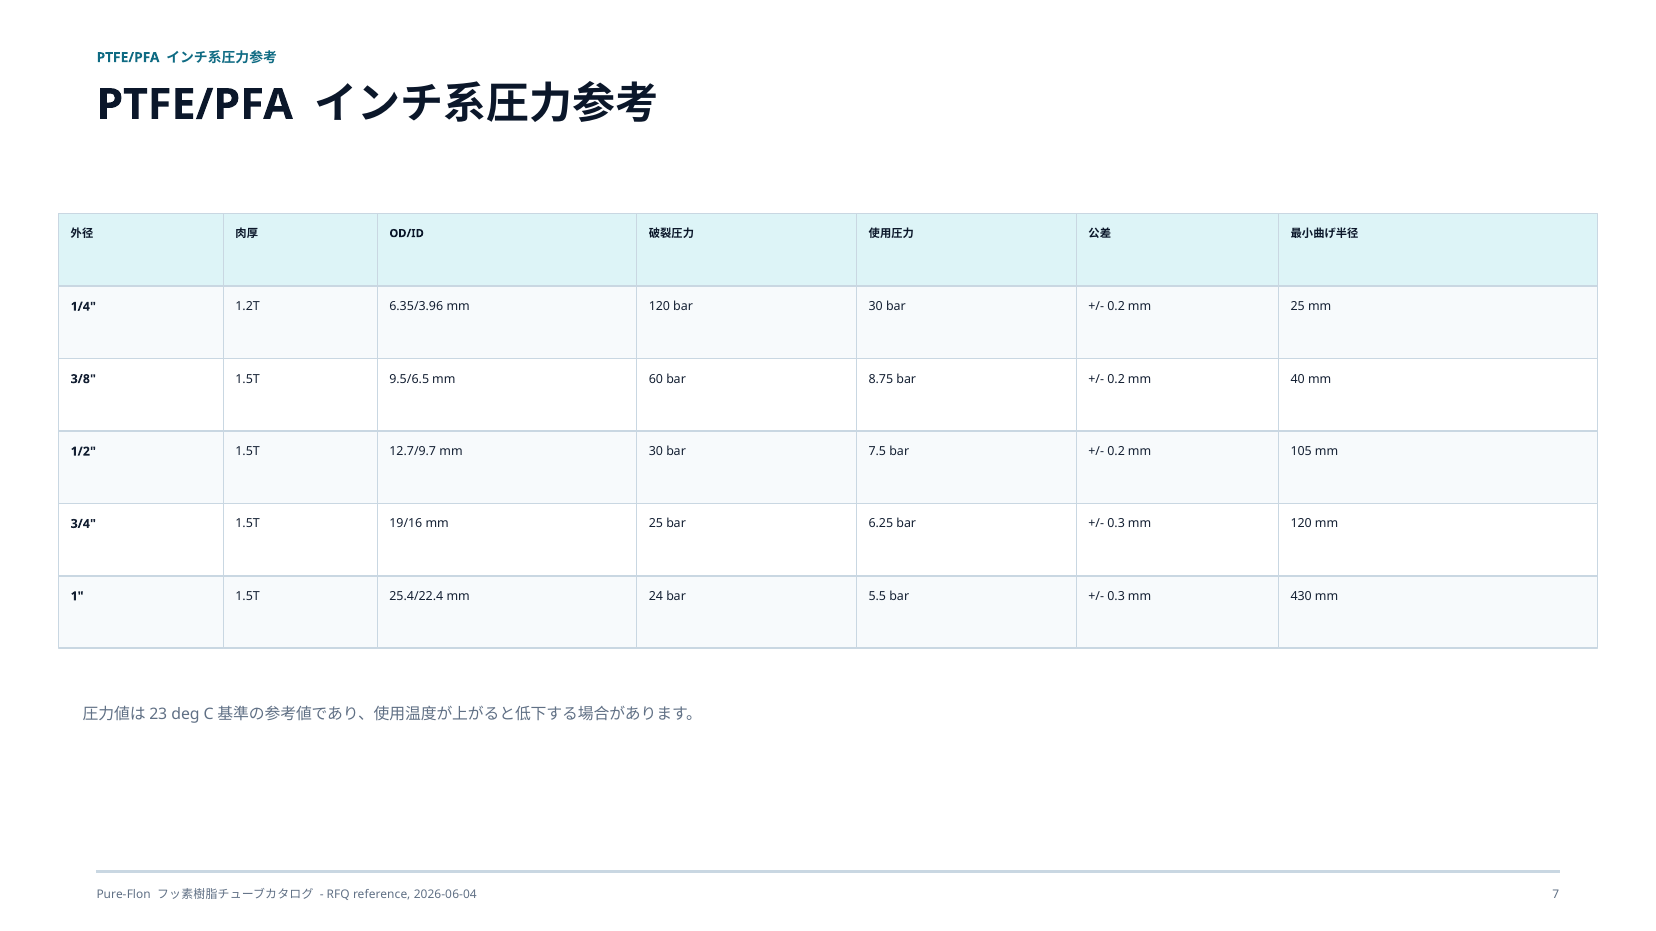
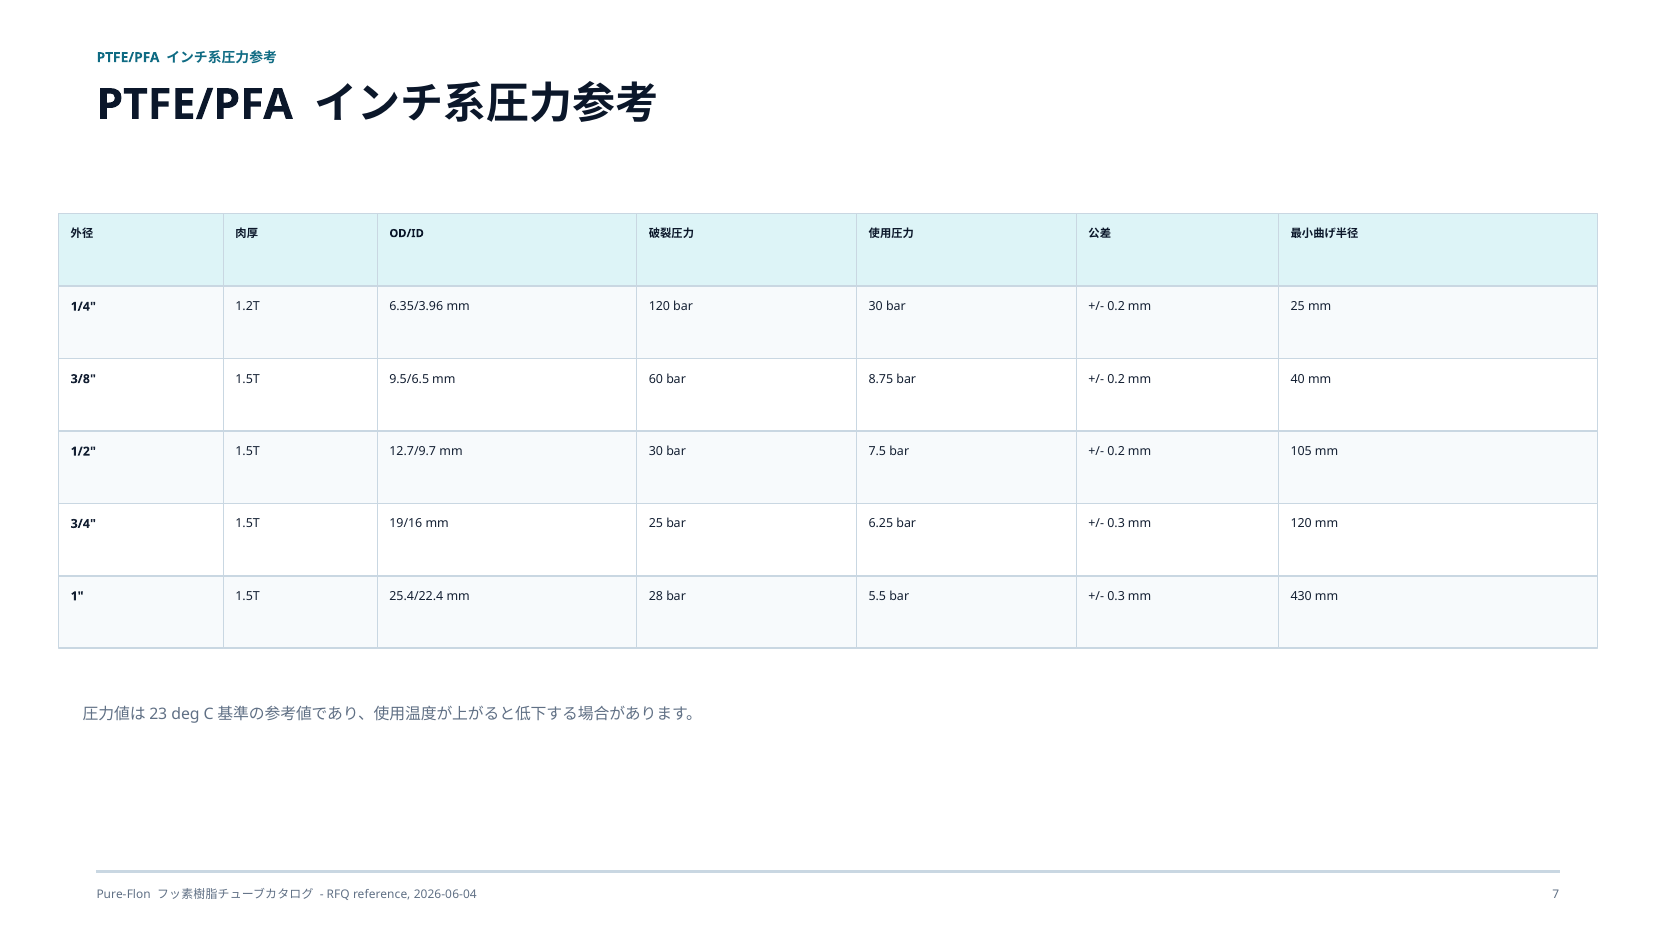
24: 24 -> 28 (656, 597)
